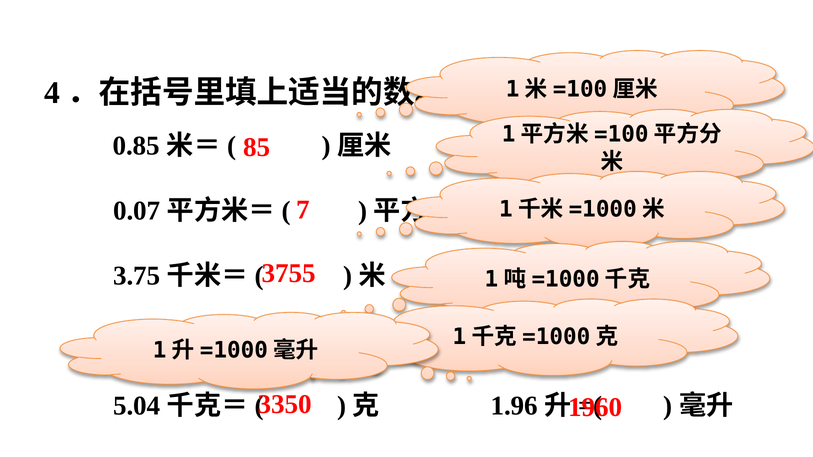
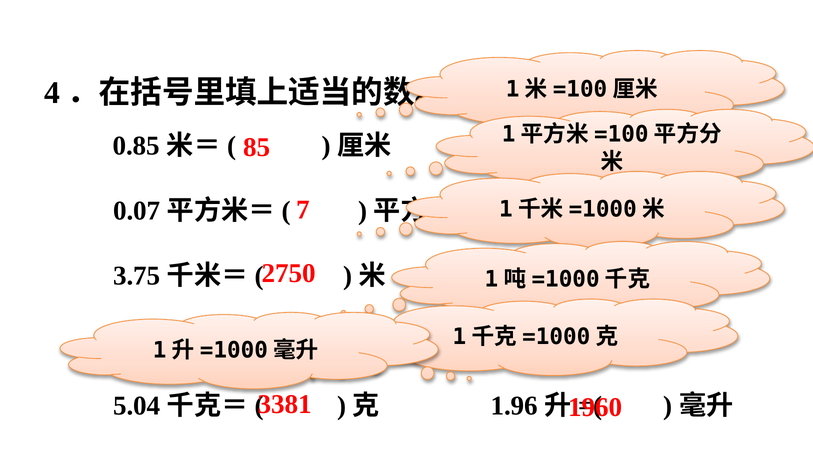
3755: 3755 -> 2750 (289, 273)
3350: 3350 -> 3381 (285, 405)
